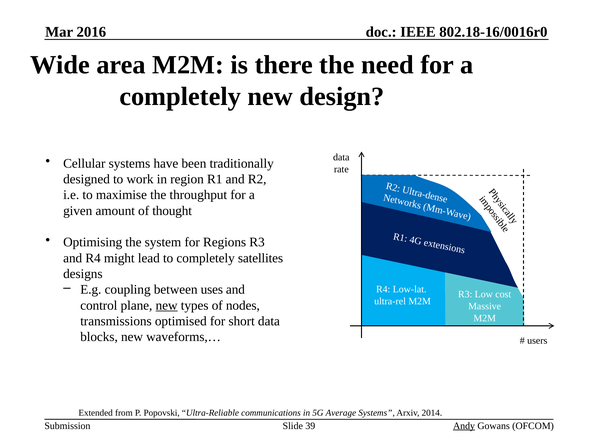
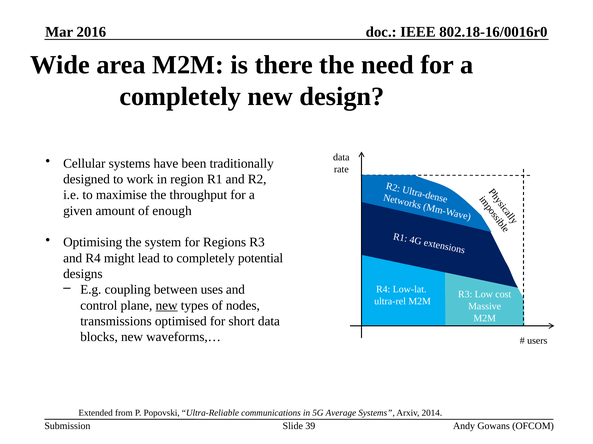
thought: thought -> enough (172, 211)
satellites: satellites -> potential (261, 259)
Andy underline: present -> none (464, 427)
